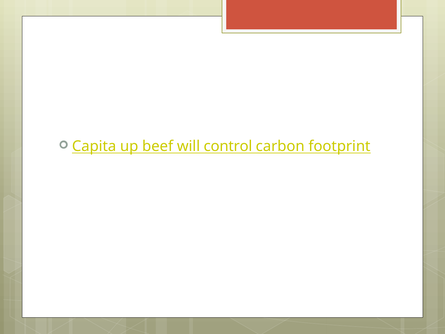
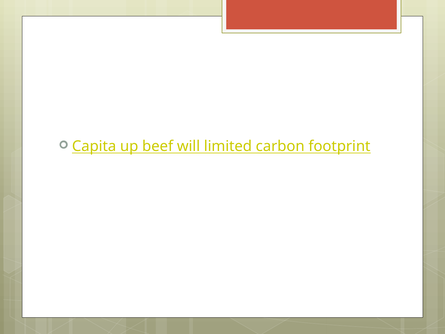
control: control -> limited (228, 146)
